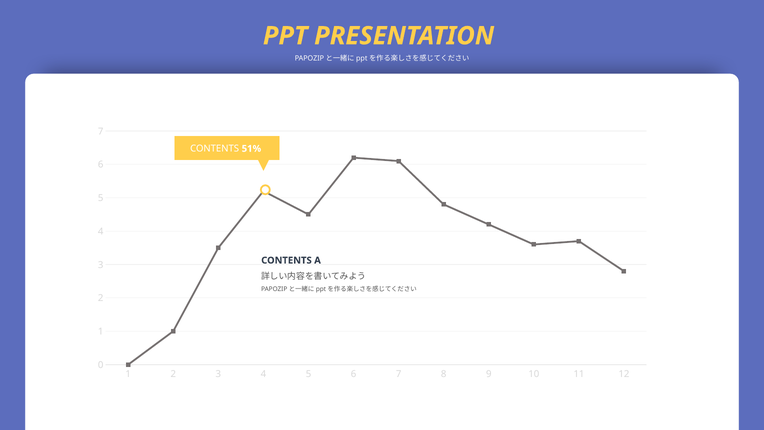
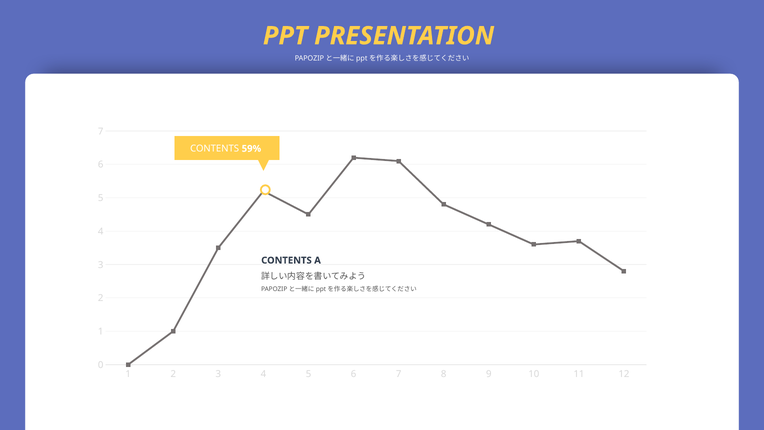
51%: 51% -> 59% (251, 149)
